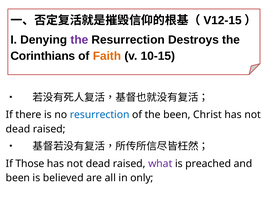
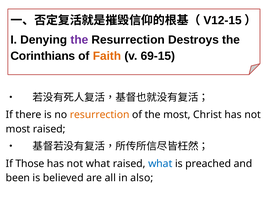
10-15: 10-15 -> 69-15 (158, 56)
resurrection colour: blue -> orange (100, 115)
the been: been -> most (177, 115)
dead: dead -> most (18, 129)
dead: dead -> what (98, 164)
what colour: purple -> blue (160, 164)
only: only -> also (142, 178)
